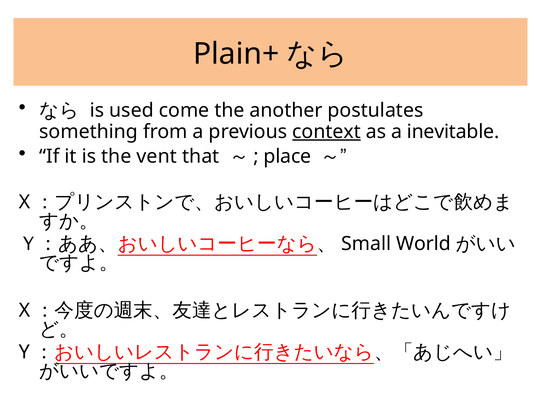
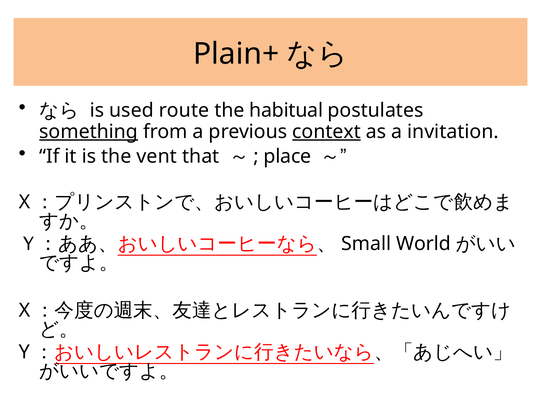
come: come -> route (184, 110)
another: another -> habitual (286, 110)
something underline: none -> present (89, 132)
inevitable: inevitable -> invitation (453, 132)
